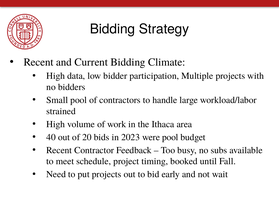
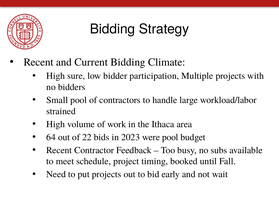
data: data -> sure (76, 76)
40: 40 -> 64 (51, 137)
20: 20 -> 22 (87, 137)
